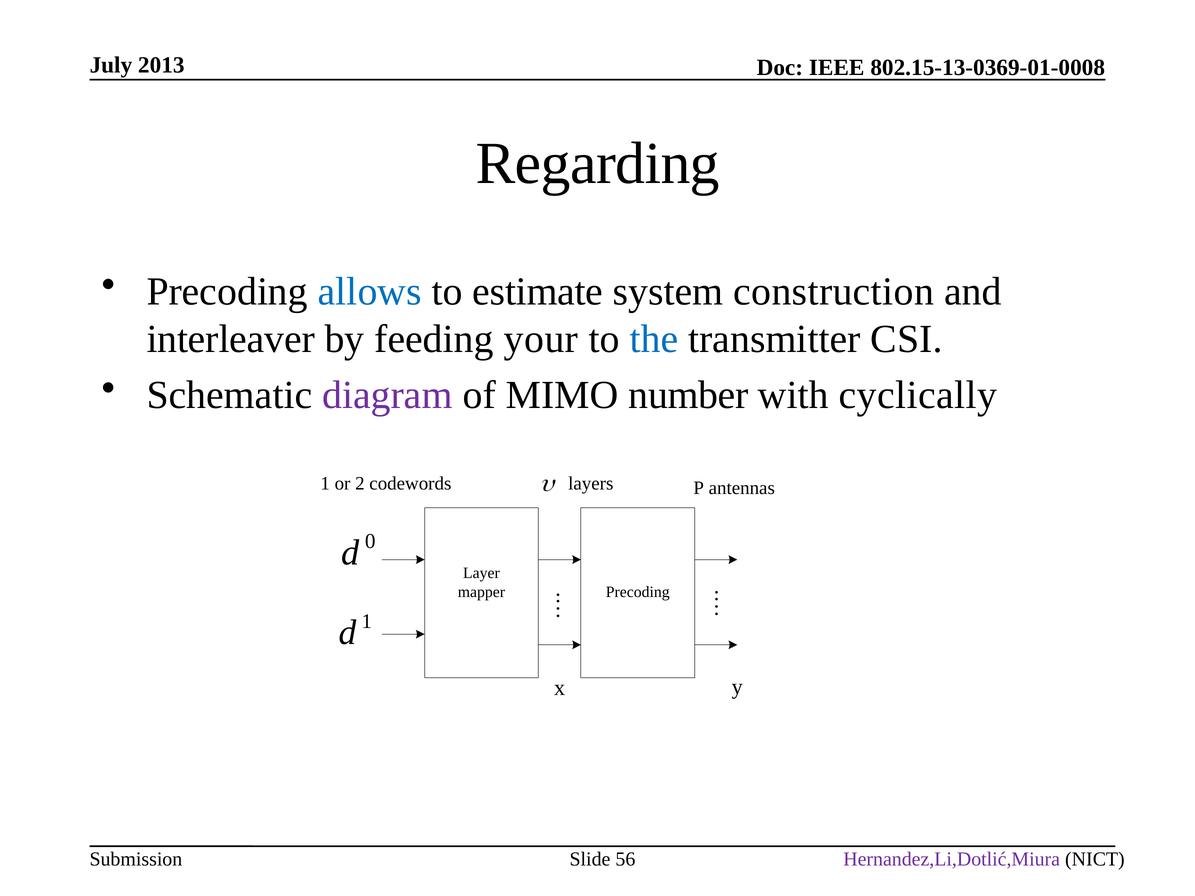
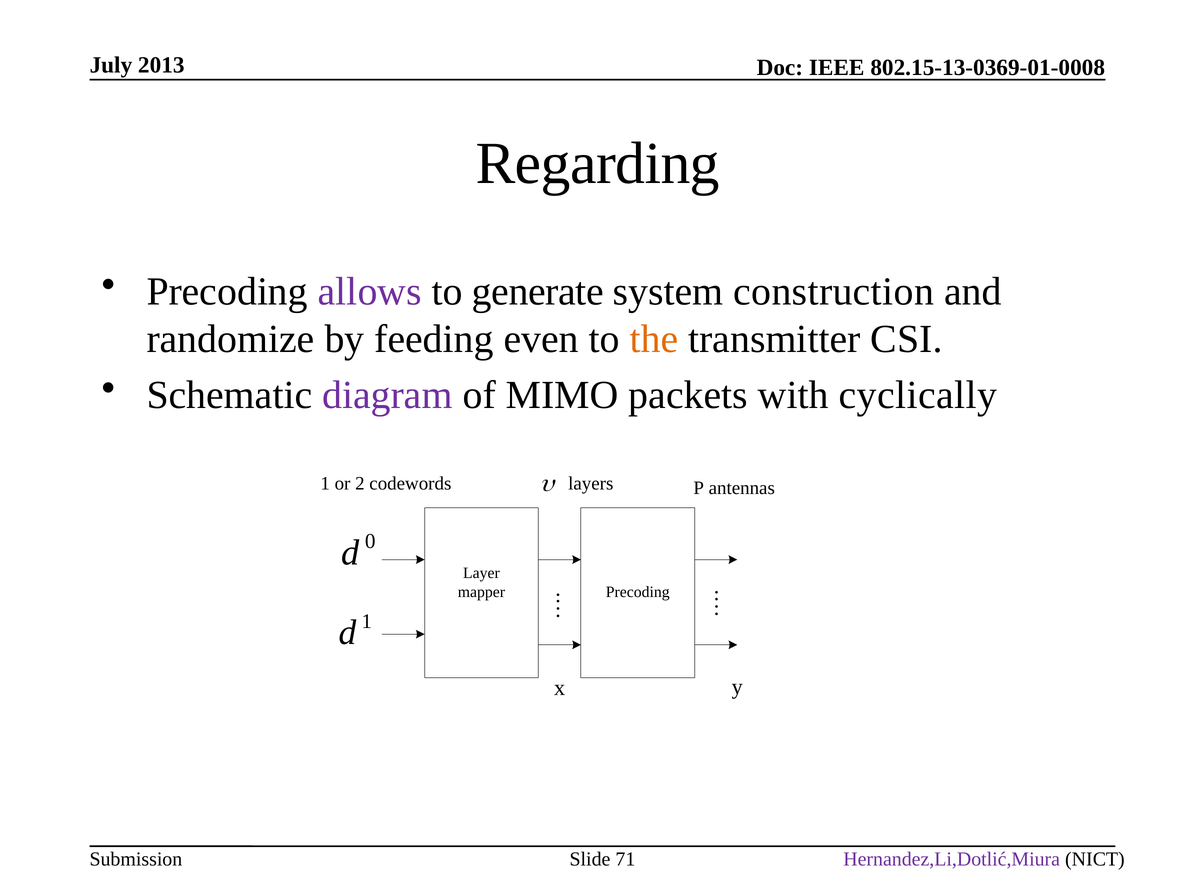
allows colour: blue -> purple (370, 292)
estimate: estimate -> generate (538, 292)
interleaver: interleaver -> randomize (231, 339)
your: your -> even (541, 339)
the colour: blue -> orange (654, 339)
number: number -> packets (688, 395)
56: 56 -> 71 (625, 860)
